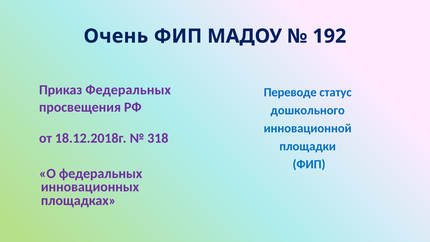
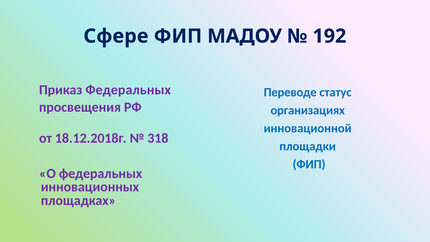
Очень: Очень -> Сфере (116, 36)
дошкольного: дошкольного -> организациях (308, 110)
